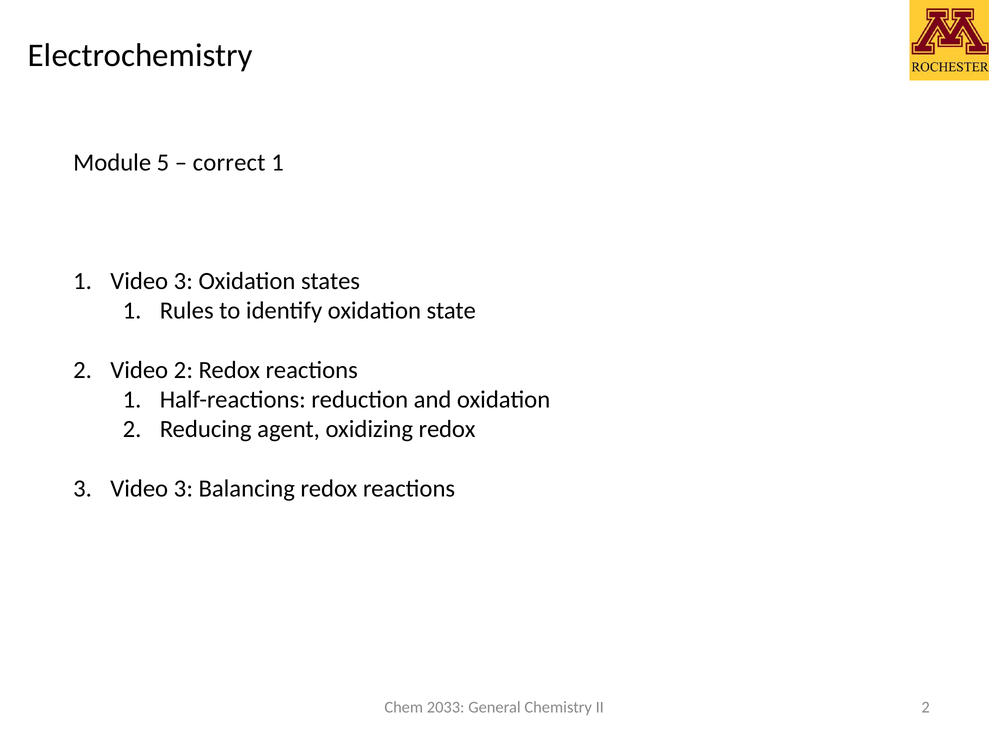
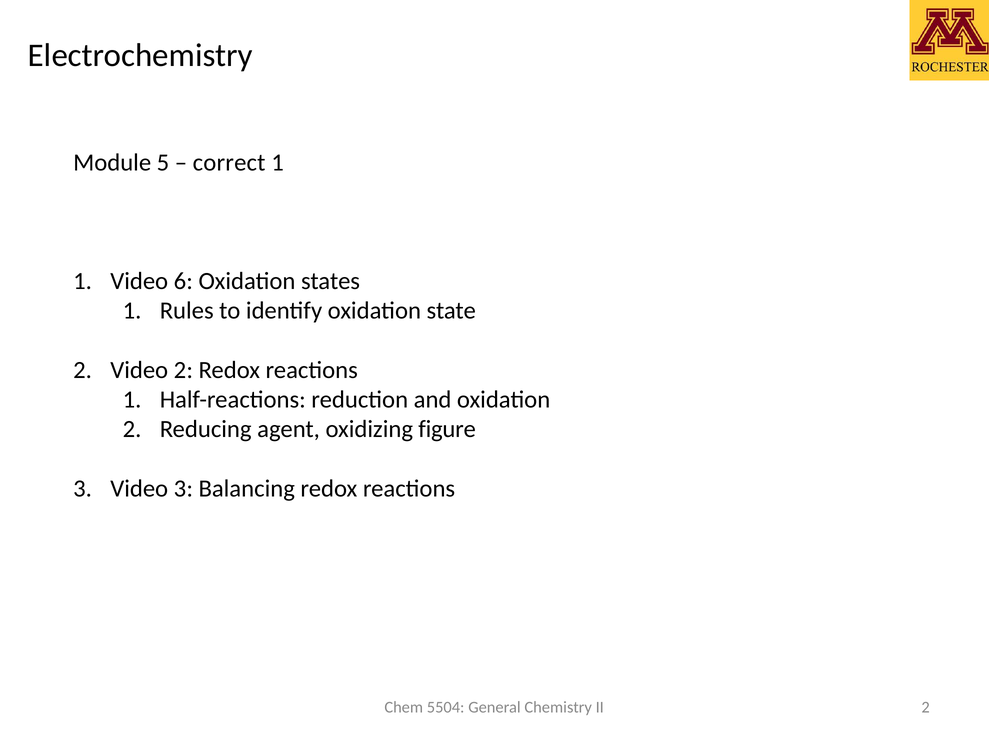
1 Video 3: 3 -> 6 (183, 281)
oxidizing redox: redox -> figure (447, 430)
2033: 2033 -> 5504 (446, 708)
